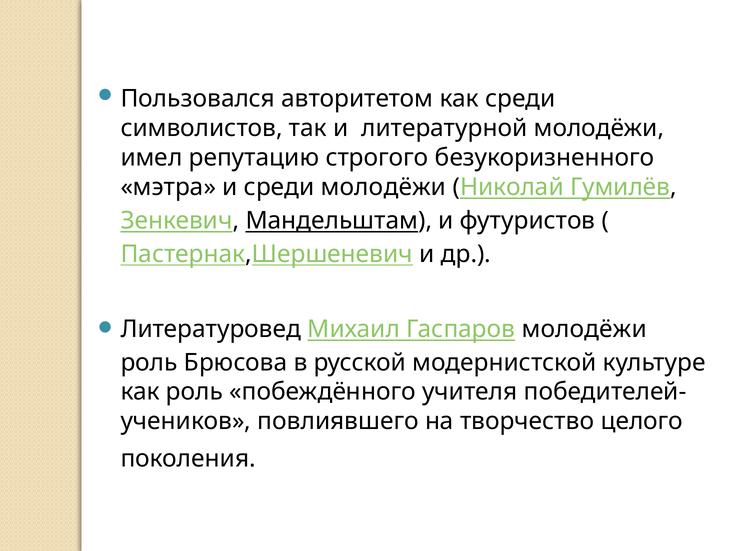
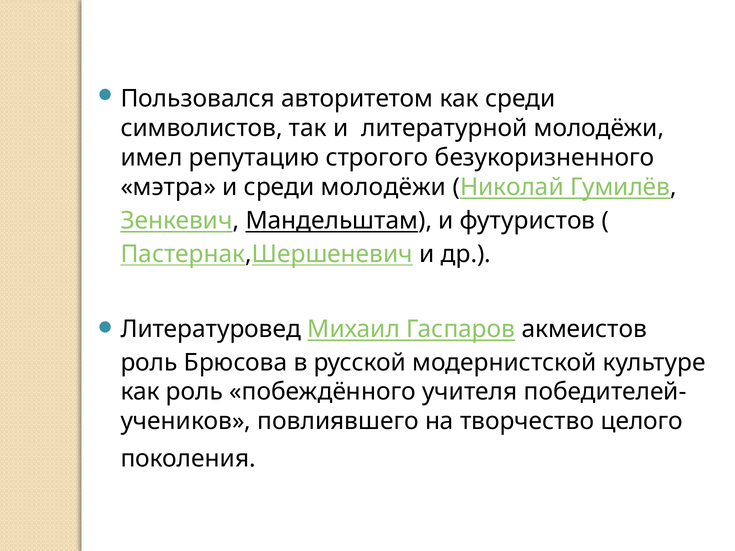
Гаспаров молодёжи: молодёжи -> акмеистов (584, 329)
